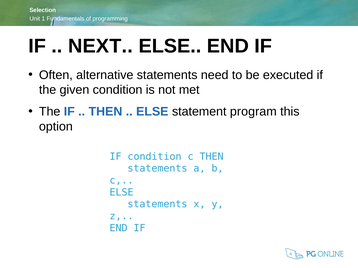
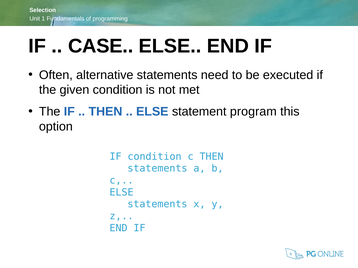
NEXT: NEXT -> CASE (101, 46)
